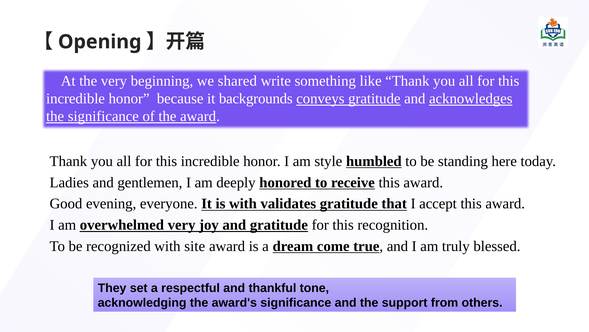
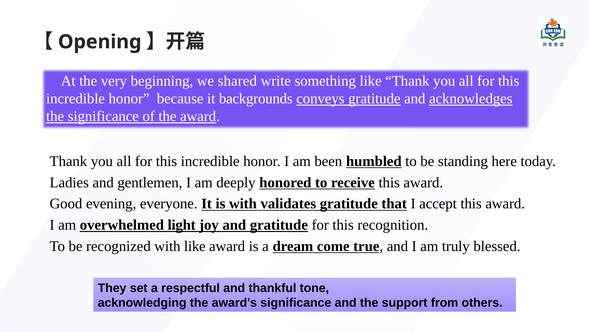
style: style -> been (328, 161)
overwhelmed very: very -> light (182, 224)
with site: site -> like (195, 246)
